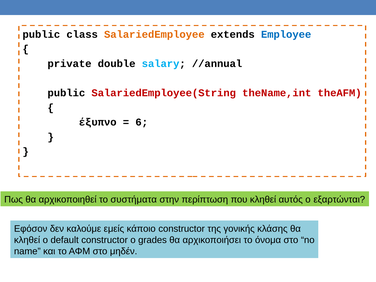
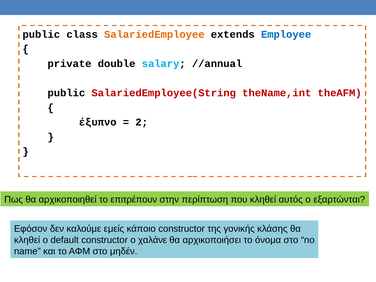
6: 6 -> 2 (142, 122)
συστήματα: συστήματα -> επιτρέπουν (134, 199)
grades: grades -> χαλάνε (153, 240)
